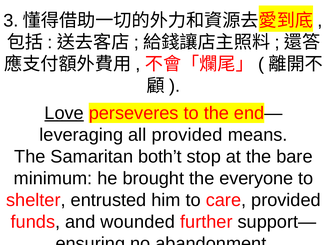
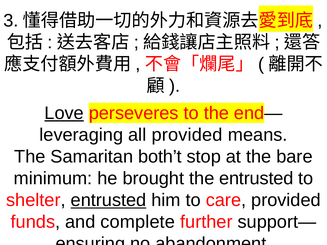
the everyone: everyone -> entrusted (256, 179)
entrusted underline: none -> present (109, 200)
wounded: wounded -> complete (138, 222)
